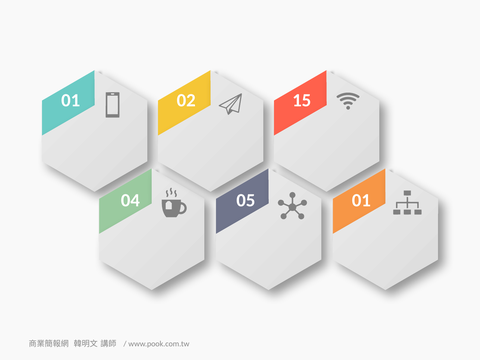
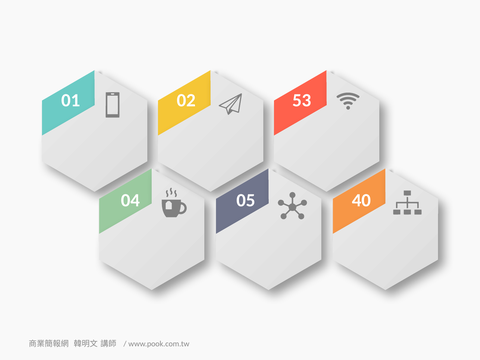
15: 15 -> 53 (302, 100)
05 01: 01 -> 40 (361, 200)
